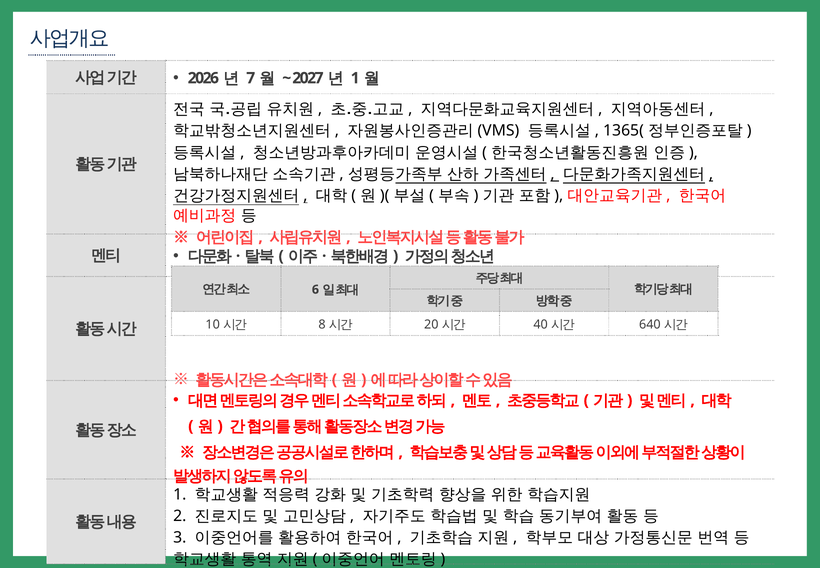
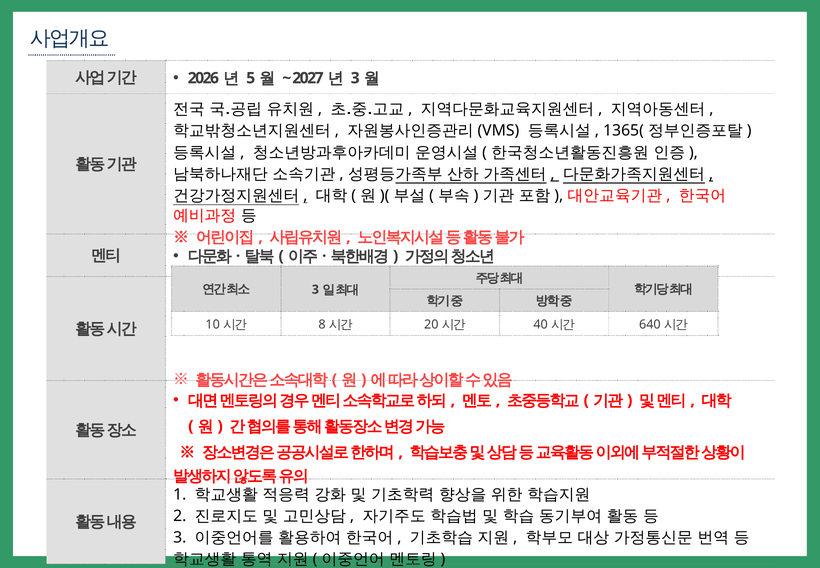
7: 7 -> 5 (251, 78)
1: 1 -> 3 (355, 78)
6: 6 -> 3 (315, 289)
